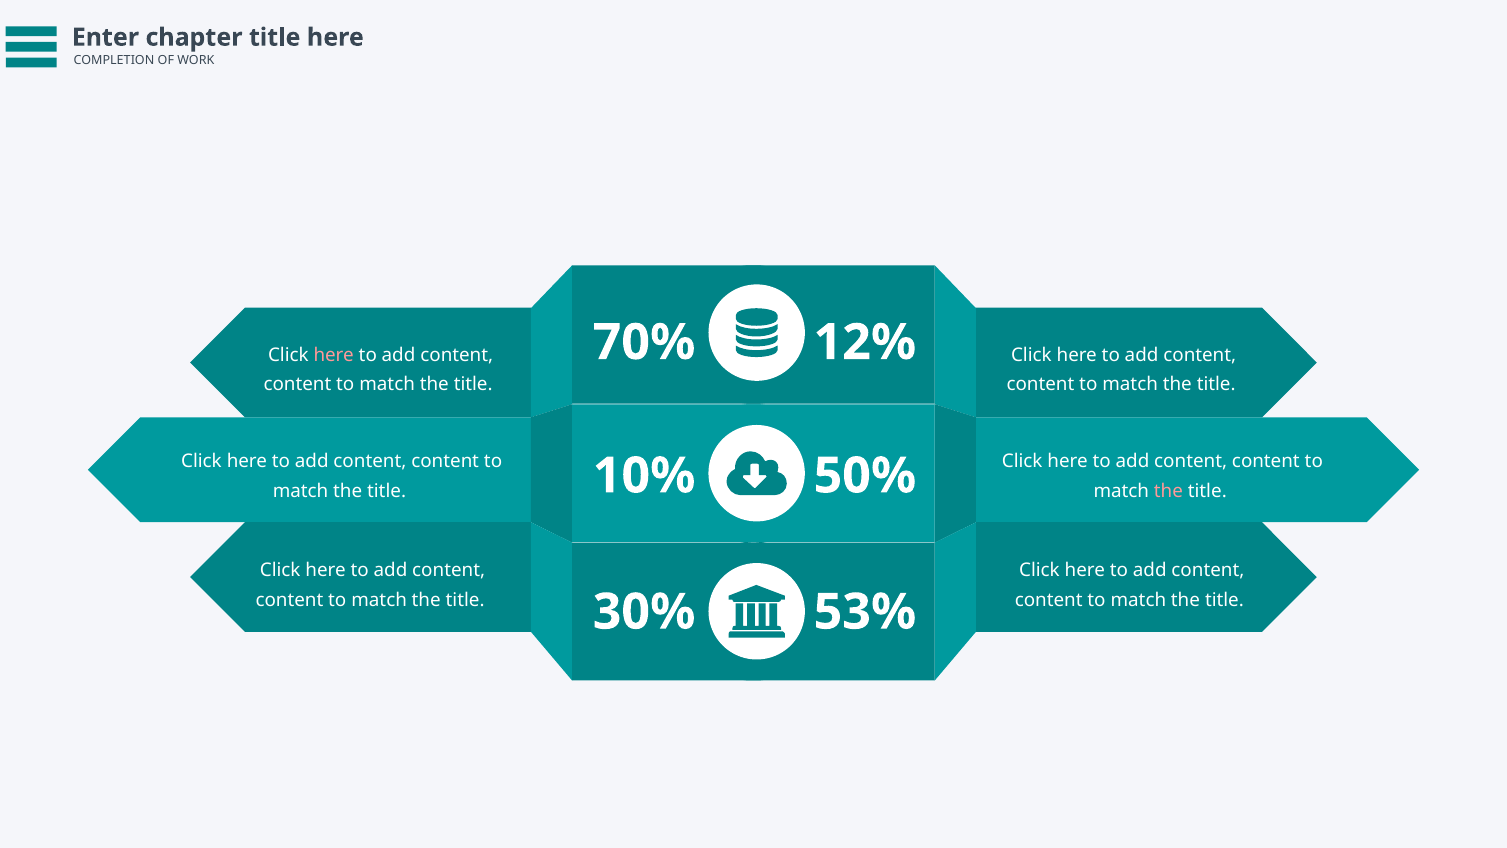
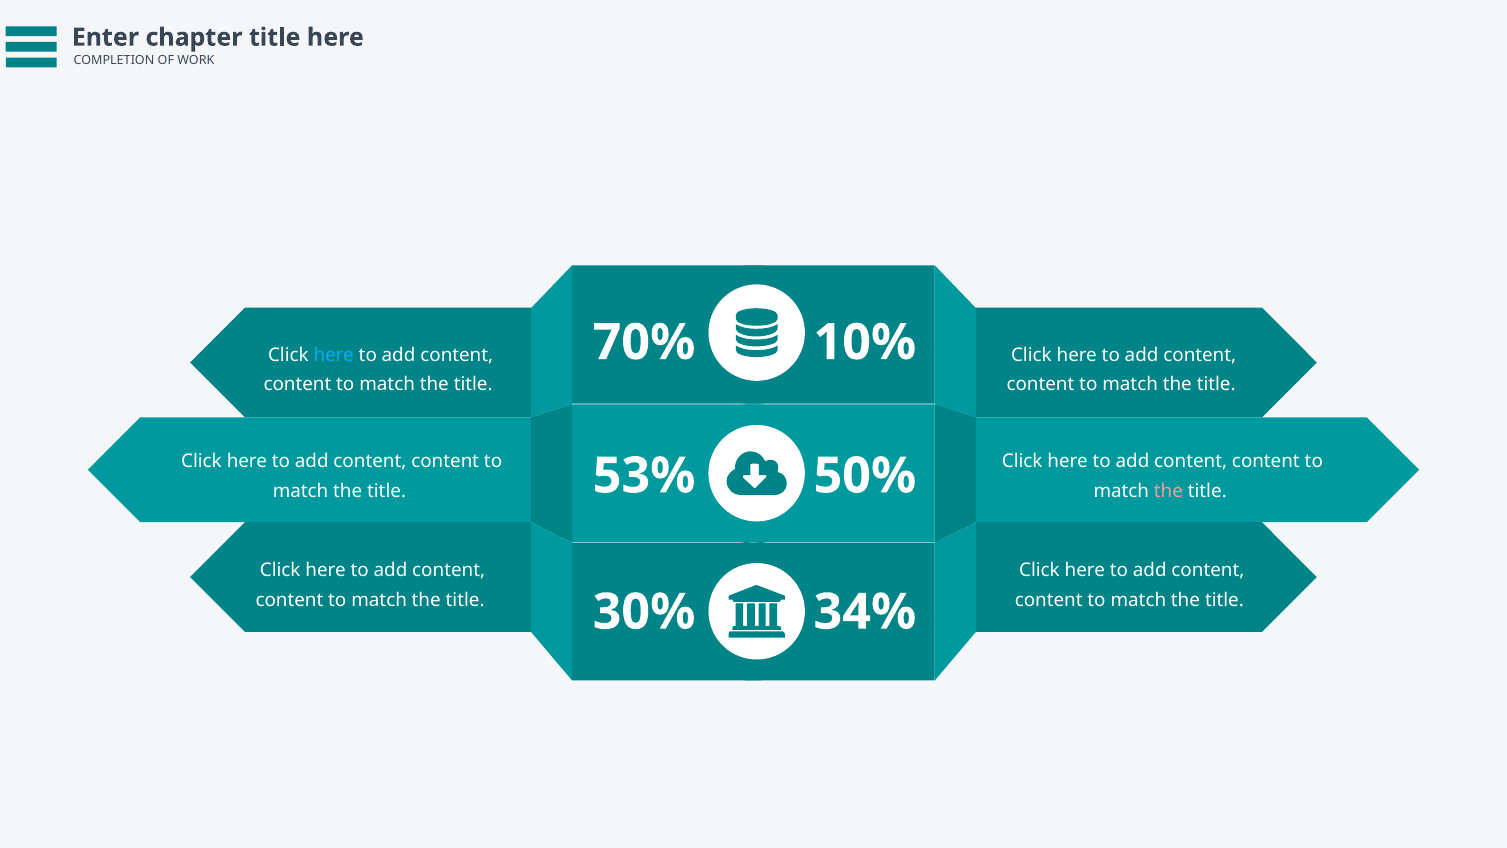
12%: 12% -> 10% (865, 342)
here colour: pink -> light blue (334, 355)
10%: 10% -> 53% (644, 476)
53%: 53% -> 34% (865, 612)
